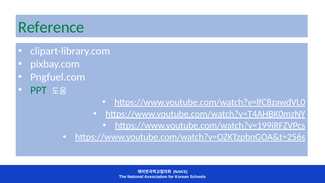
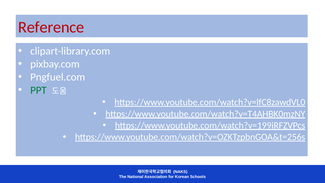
Reference colour: green -> red (51, 27)
